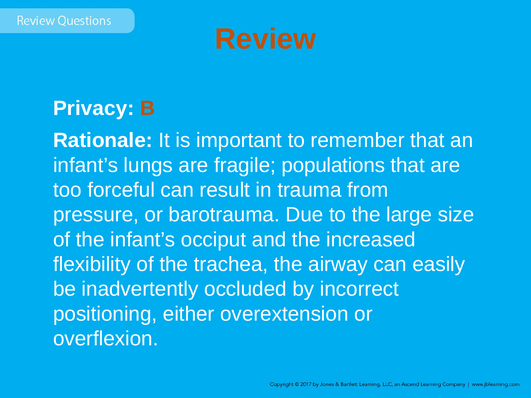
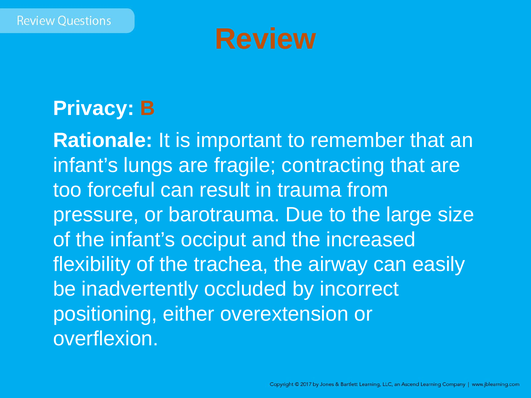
populations: populations -> contracting (333, 165)
